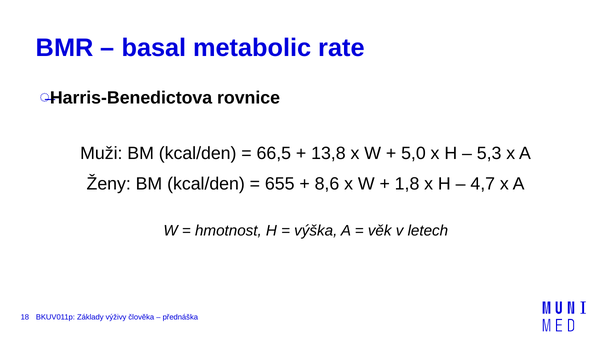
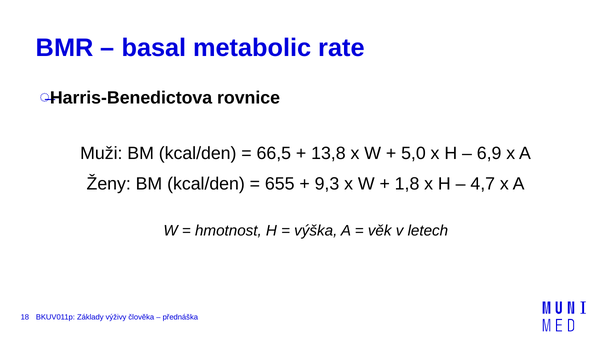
5,3: 5,3 -> 6,9 (489, 153)
8,6: 8,6 -> 9,3 (327, 184)
